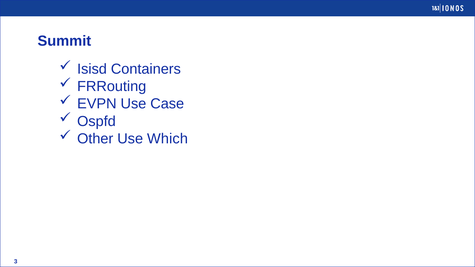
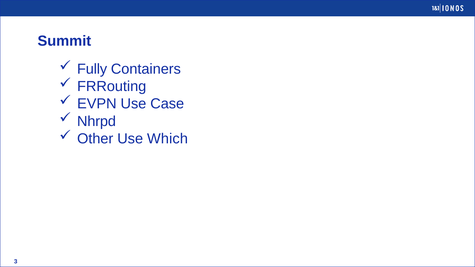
Isisd: Isisd -> Fully (92, 69)
Ospfd: Ospfd -> Nhrpd (97, 121)
